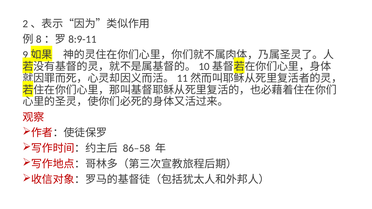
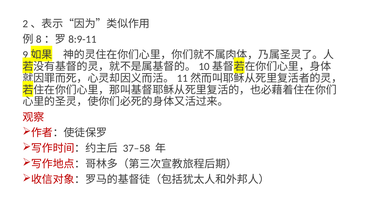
86–58: 86–58 -> 37–58 (137, 149)
